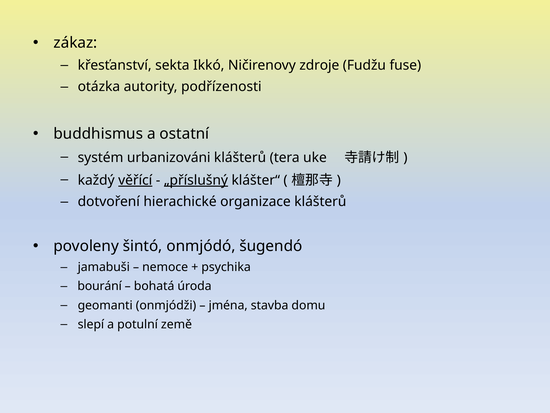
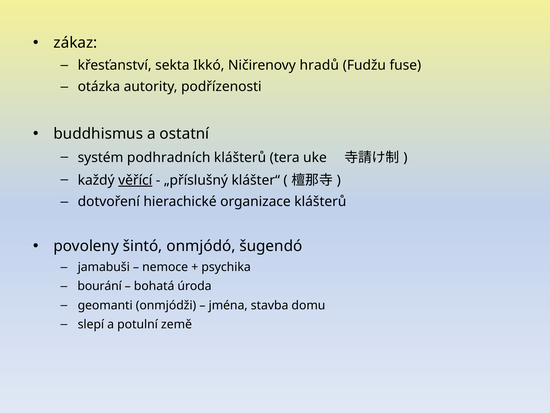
zdroje: zdroje -> hradů (319, 65)
urbanizováni: urbanizováni -> podhradních (169, 157)
„příslušný underline: present -> none (196, 180)
